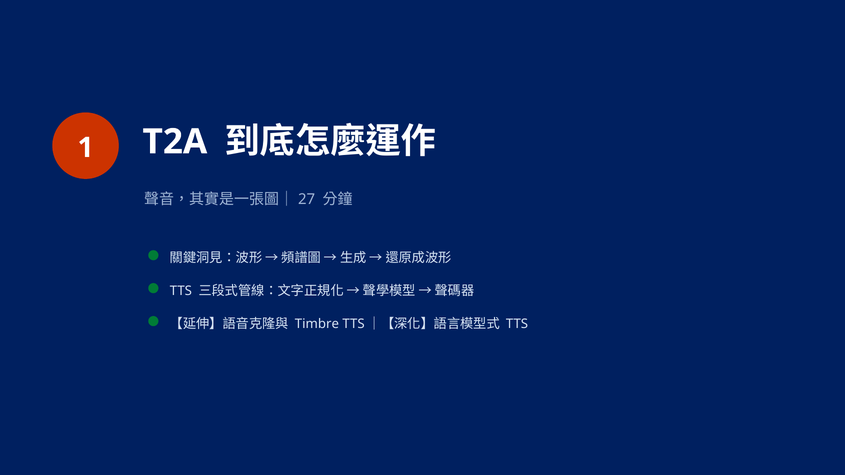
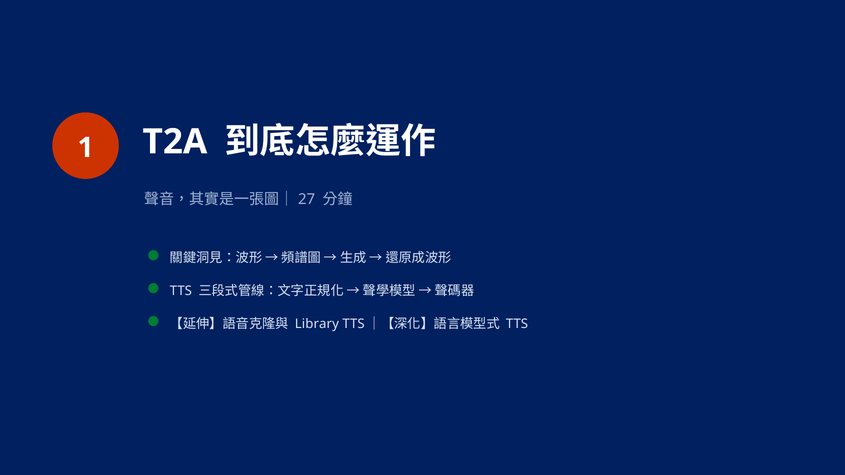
Timbre: Timbre -> Library (317, 324)
